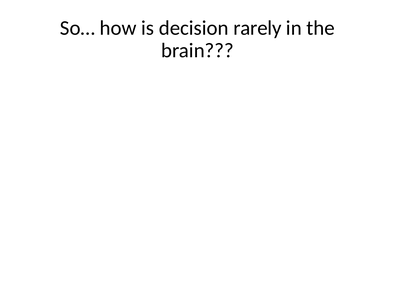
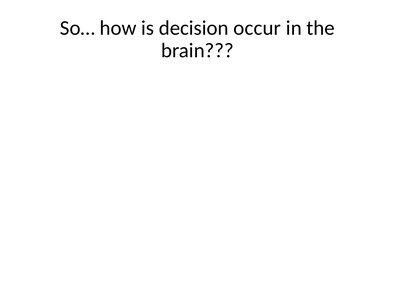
rarely: rarely -> occur (257, 28)
